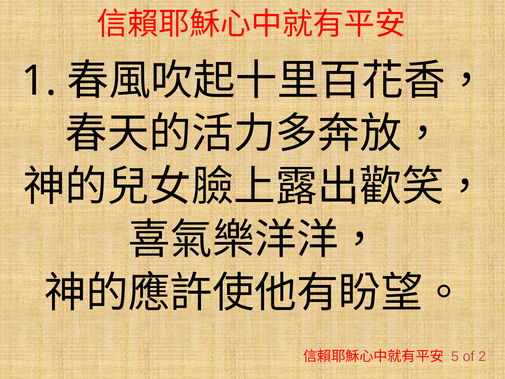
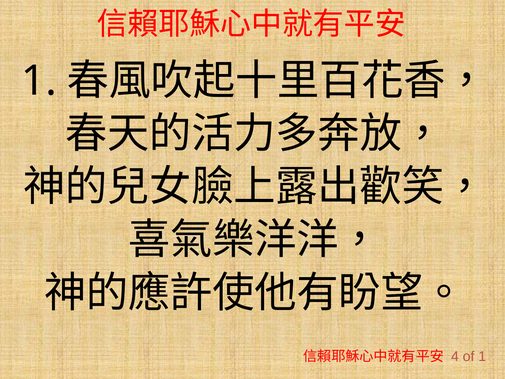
5: 5 -> 4 (455, 356)
of 2: 2 -> 1 (482, 356)
